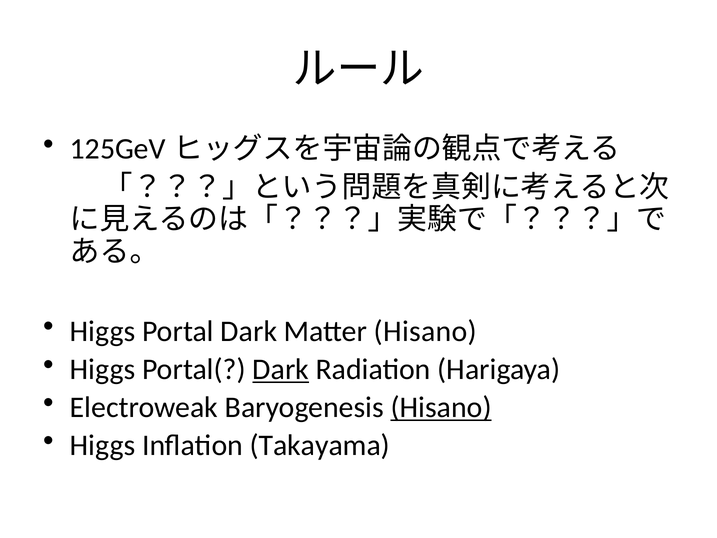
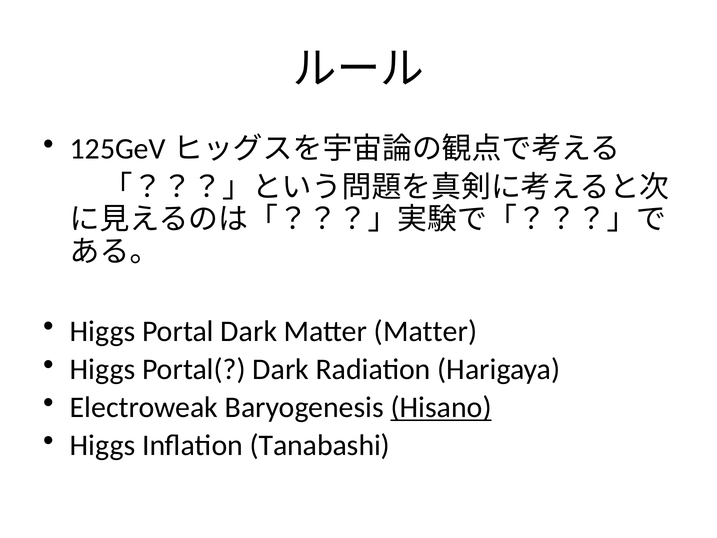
Matter Hisano: Hisano -> Matter (426, 331)
Dark underline: present -> none (281, 369)
Takayama: Takayama -> Tanabashi (320, 445)
